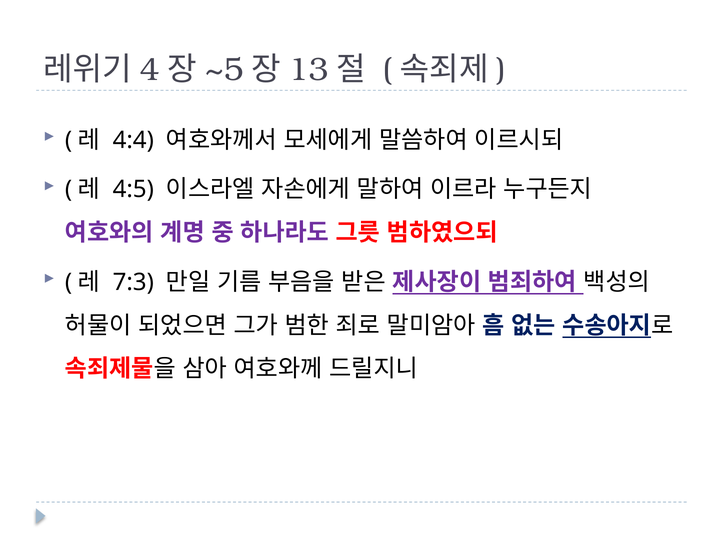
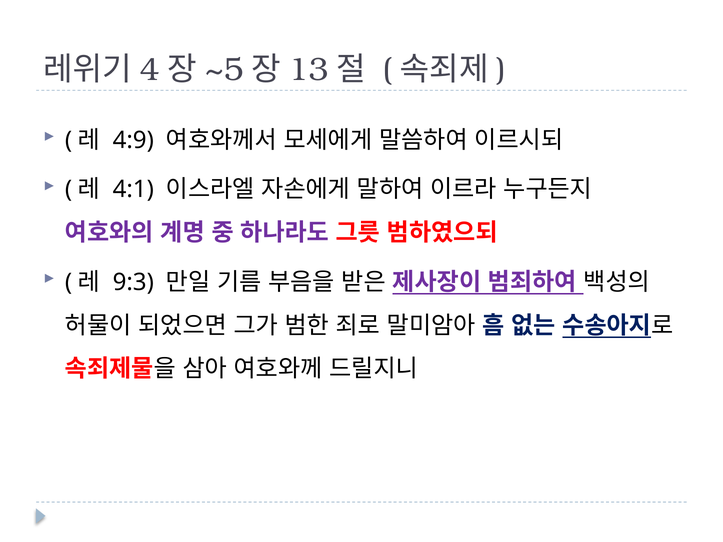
4:4: 4:4 -> 4:9 (133, 140)
4:5: 4:5 -> 4:1 (133, 190)
7:3: 7:3 -> 9:3 (133, 282)
